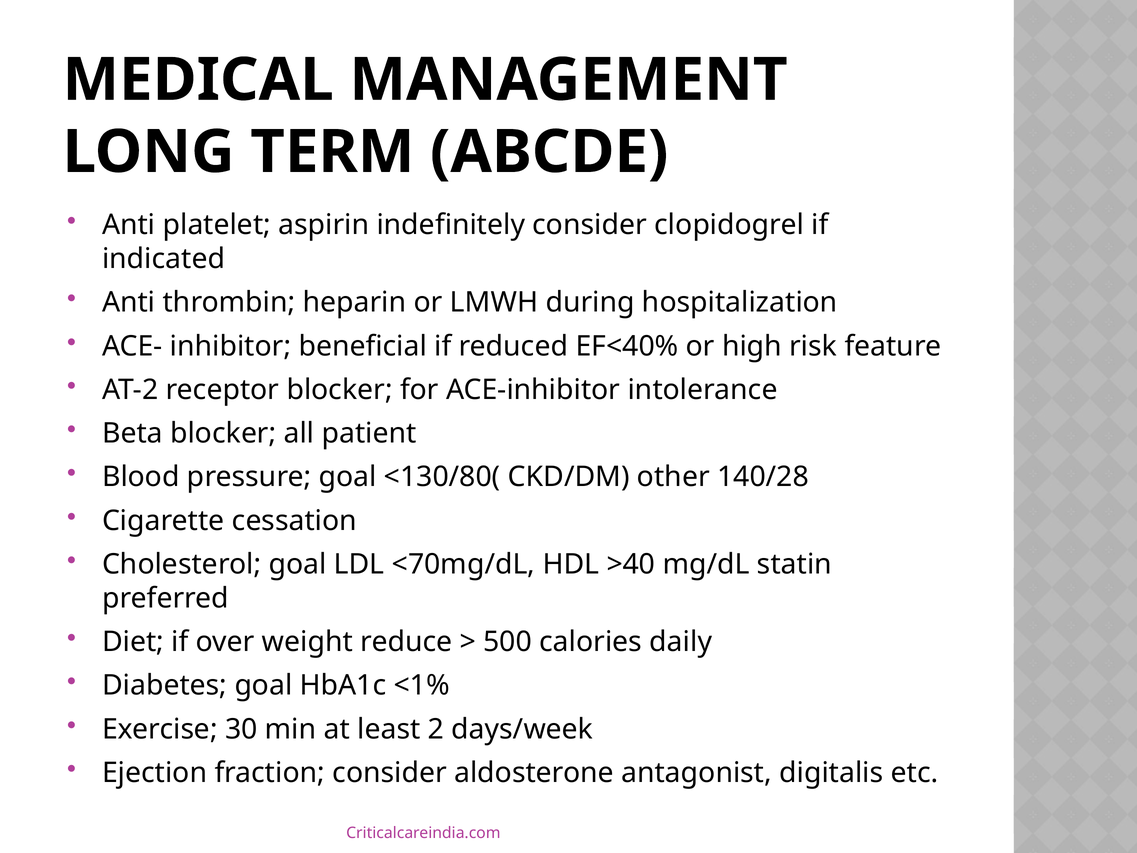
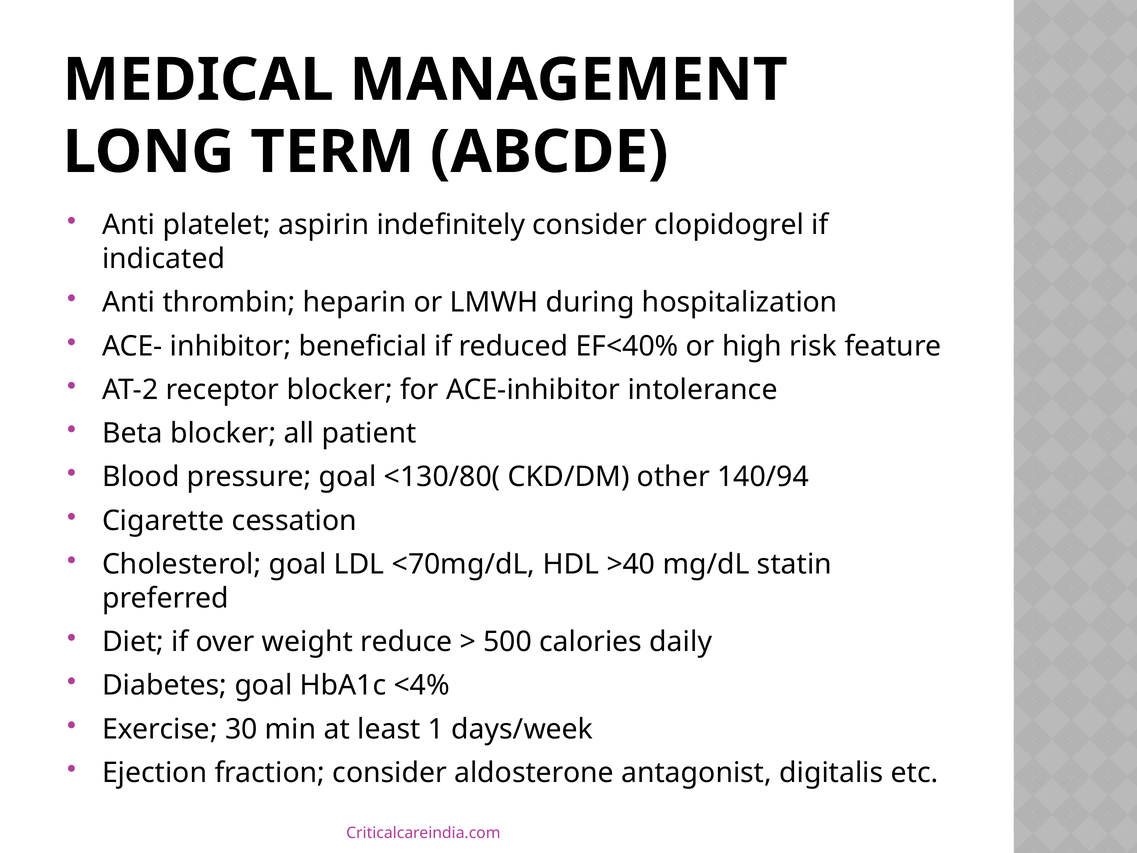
140/28: 140/28 -> 140/94 (763, 477)
<1%: <1% -> <4% (422, 685)
2: 2 -> 1 (436, 729)
